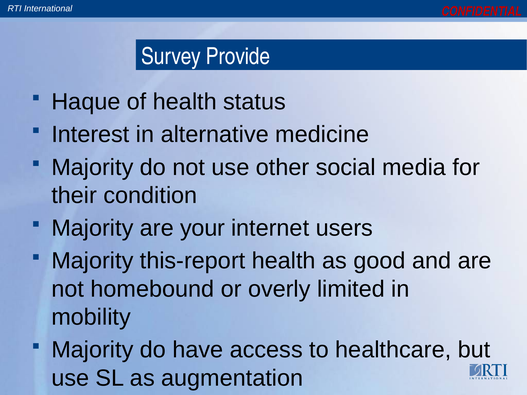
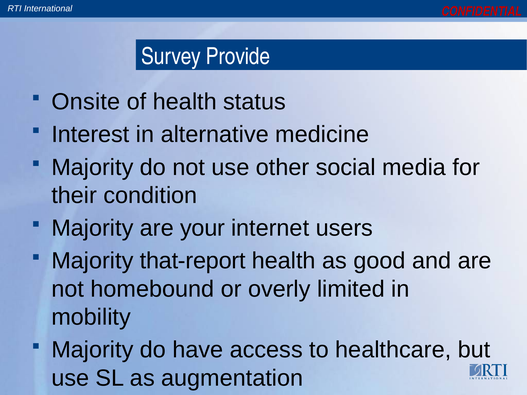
Haque: Haque -> Onsite (86, 102)
this-report: this-report -> that-report (193, 261)
